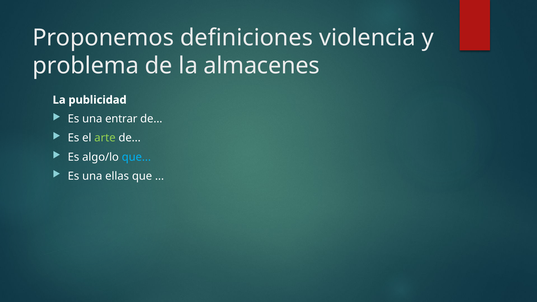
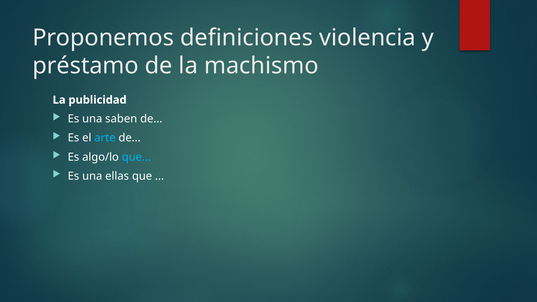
problema: problema -> préstamo (86, 66)
almacenes: almacenes -> machismo (261, 66)
entrar: entrar -> saben (121, 119)
arte colour: light green -> light blue (105, 138)
